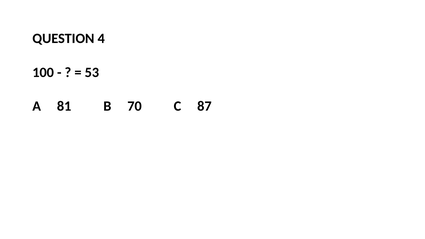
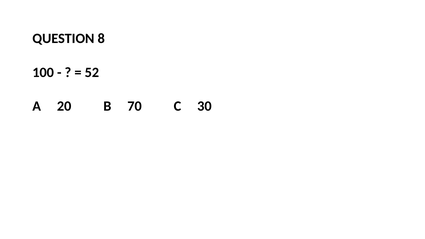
4: 4 -> 8 (101, 39)
53: 53 -> 52 (92, 72)
81: 81 -> 20 (64, 106)
87: 87 -> 30 (204, 106)
